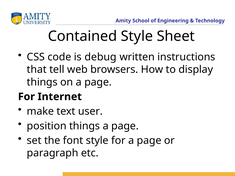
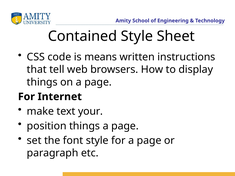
debug: debug -> means (101, 57)
user: user -> your (90, 111)
